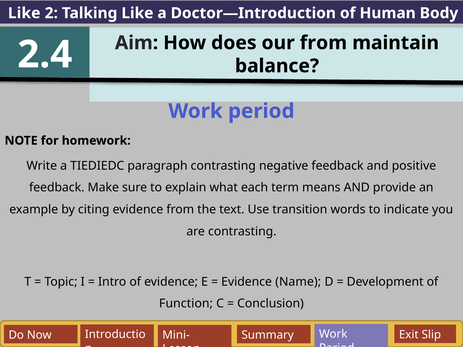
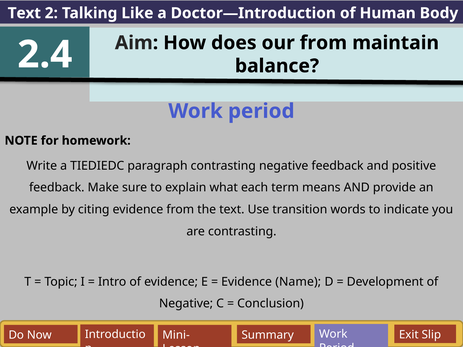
Like: Like -> Text (24, 13)
Function: Function -> Negative (186, 304)
